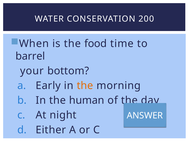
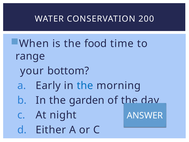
barrel: barrel -> range (30, 56)
the colour: orange -> blue (85, 85)
human: human -> garden (87, 100)
